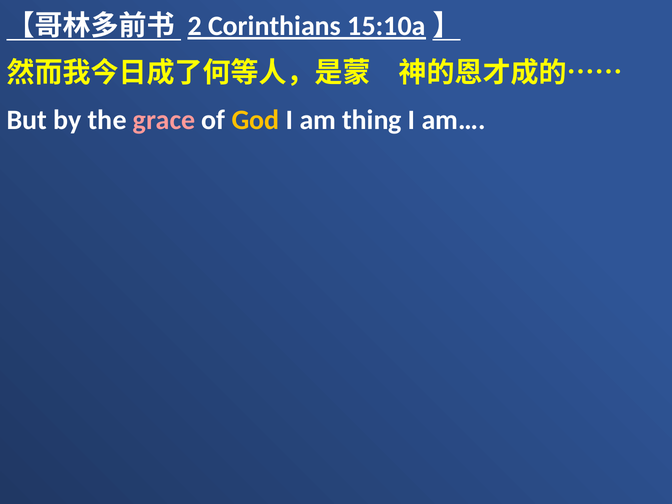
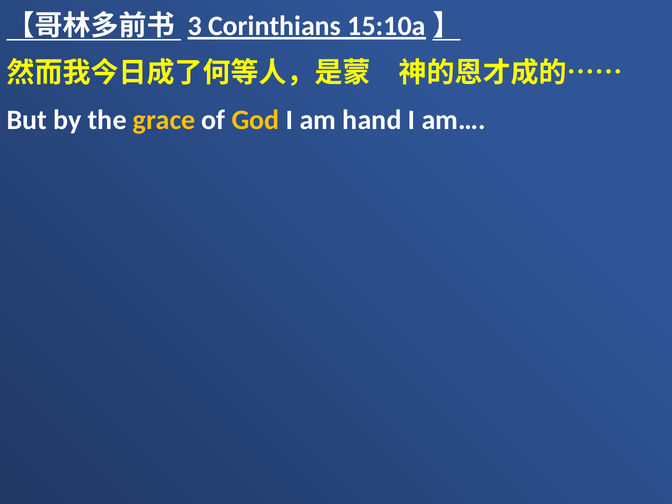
2: 2 -> 3 (195, 26)
grace colour: pink -> yellow (164, 120)
thing: thing -> hand (372, 120)
